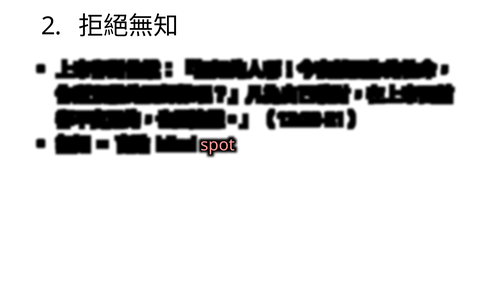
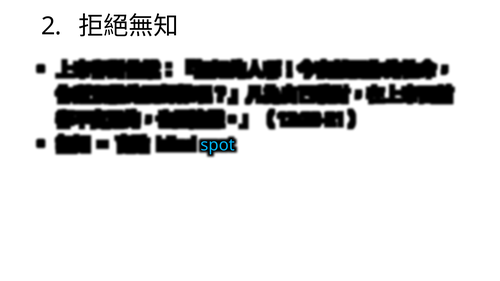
spot colour: pink -> light blue (218, 145)
